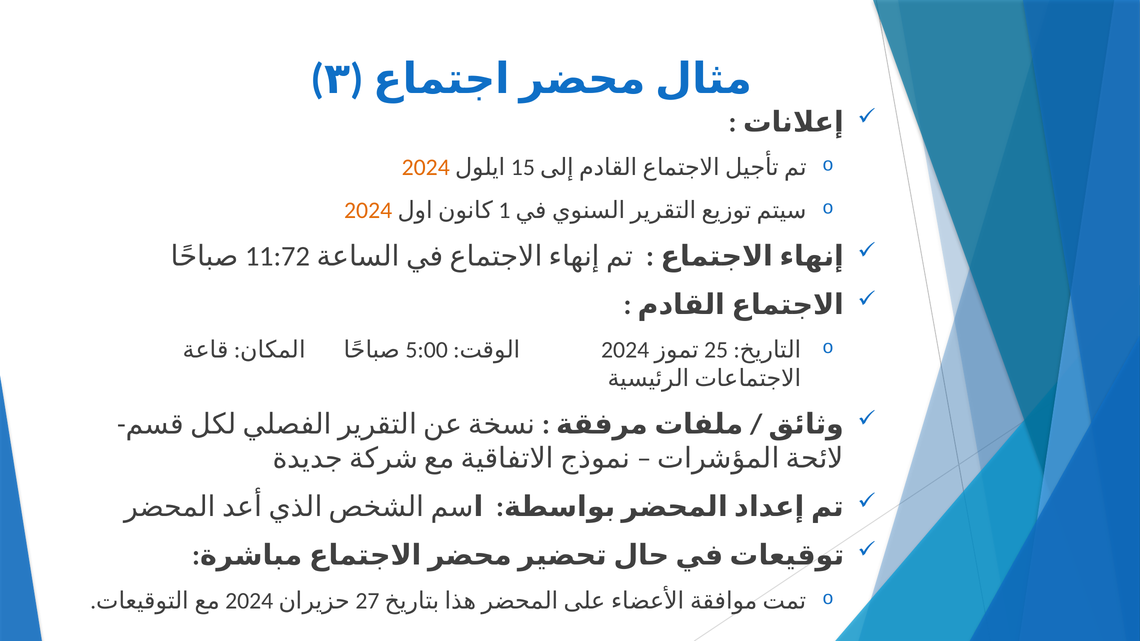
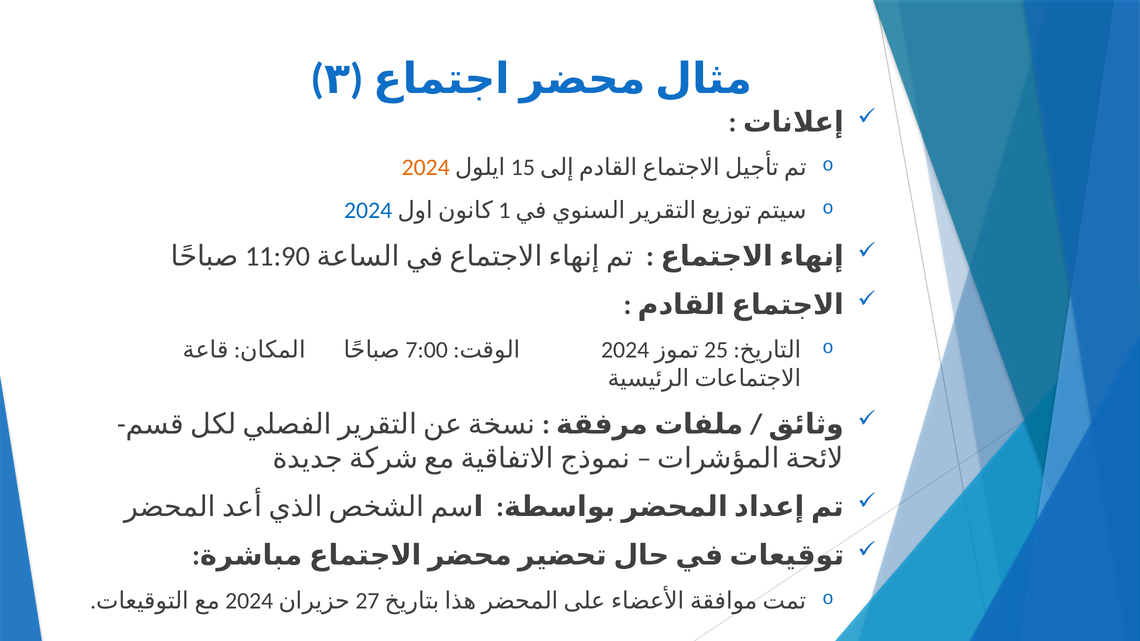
2024 colour: orange -> blue (368, 210)
11:72: 11:72 -> 11:90 (278, 256)
5:00: 5:00 -> 7:00 (427, 350)
